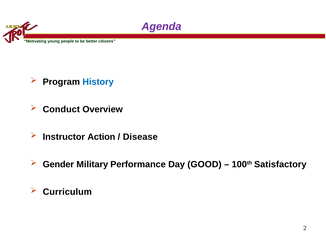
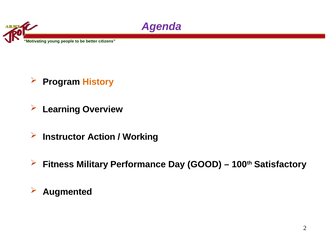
History colour: blue -> orange (98, 82)
Conduct: Conduct -> Learning (61, 110)
Disease: Disease -> Working (140, 137)
Gender: Gender -> Fitness (58, 165)
Curriculum: Curriculum -> Augmented (67, 192)
